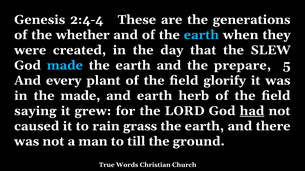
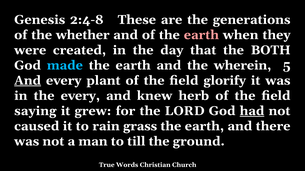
2:4-4: 2:4-4 -> 2:4-8 (87, 20)
earth colour: light blue -> pink (201, 35)
SLEW: SLEW -> BOTH (271, 50)
prepare: prepare -> wherein (243, 66)
And underline: none -> present (28, 81)
the made: made -> every (80, 96)
and earth: earth -> knew (155, 96)
